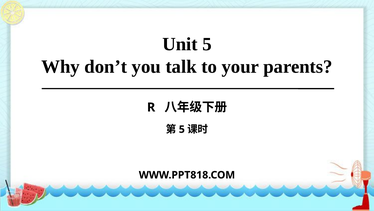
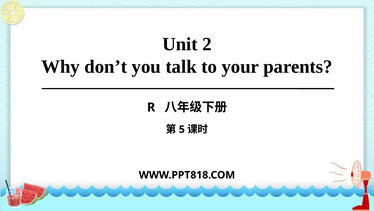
Unit 5: 5 -> 2 (207, 44)
